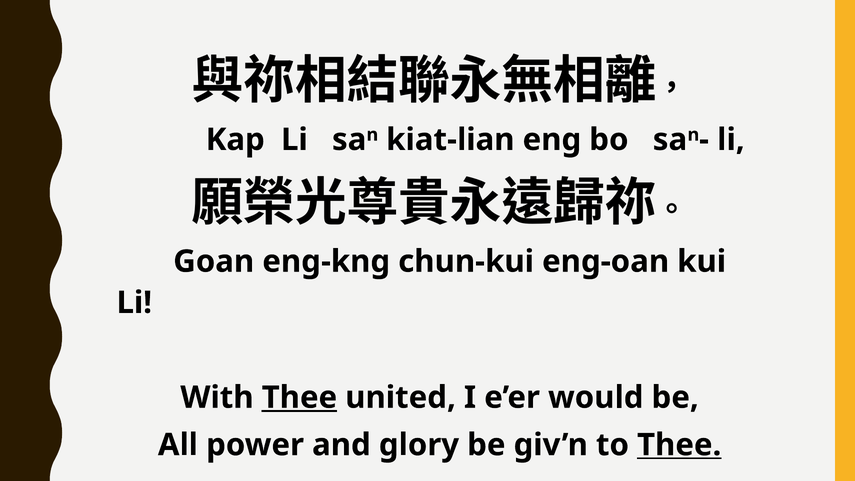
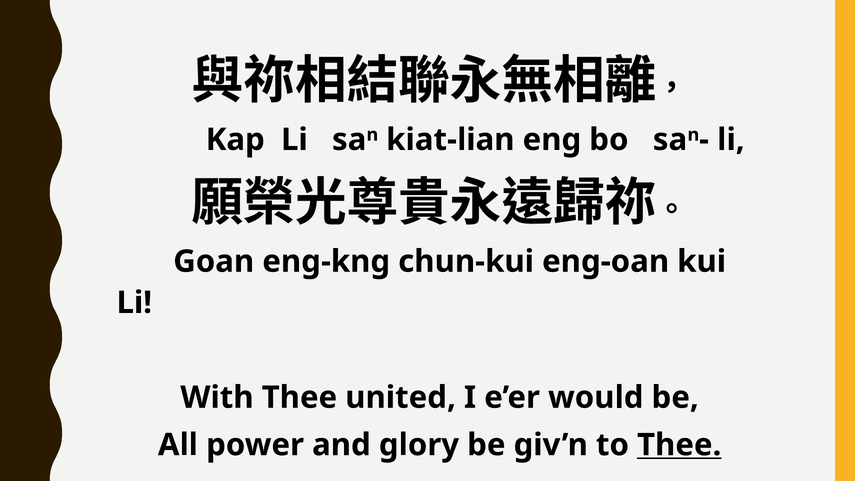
Thee underline: present -> none (299, 397)
